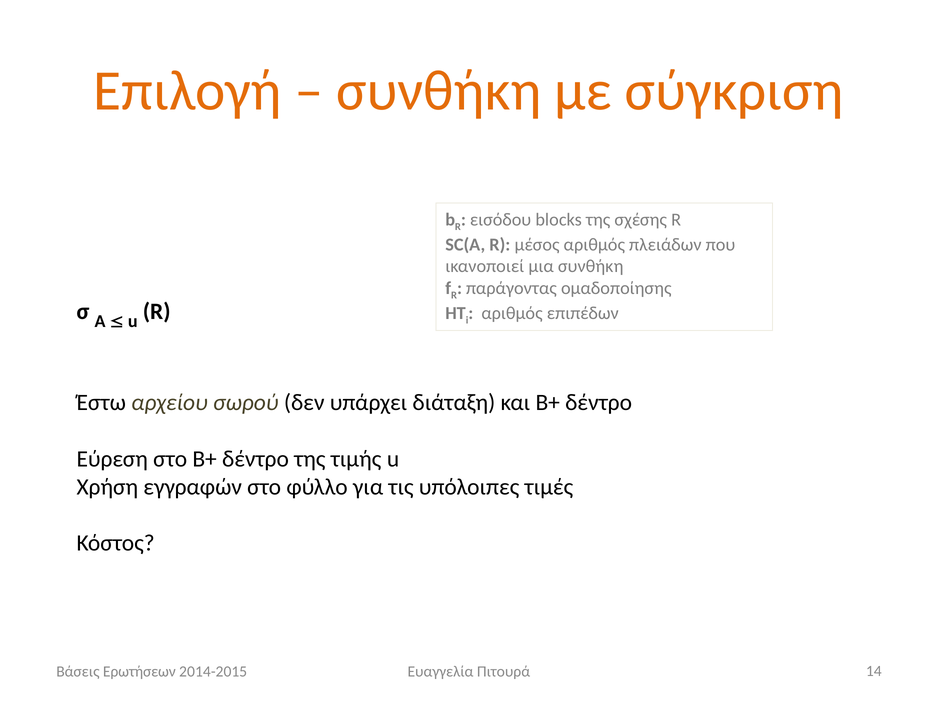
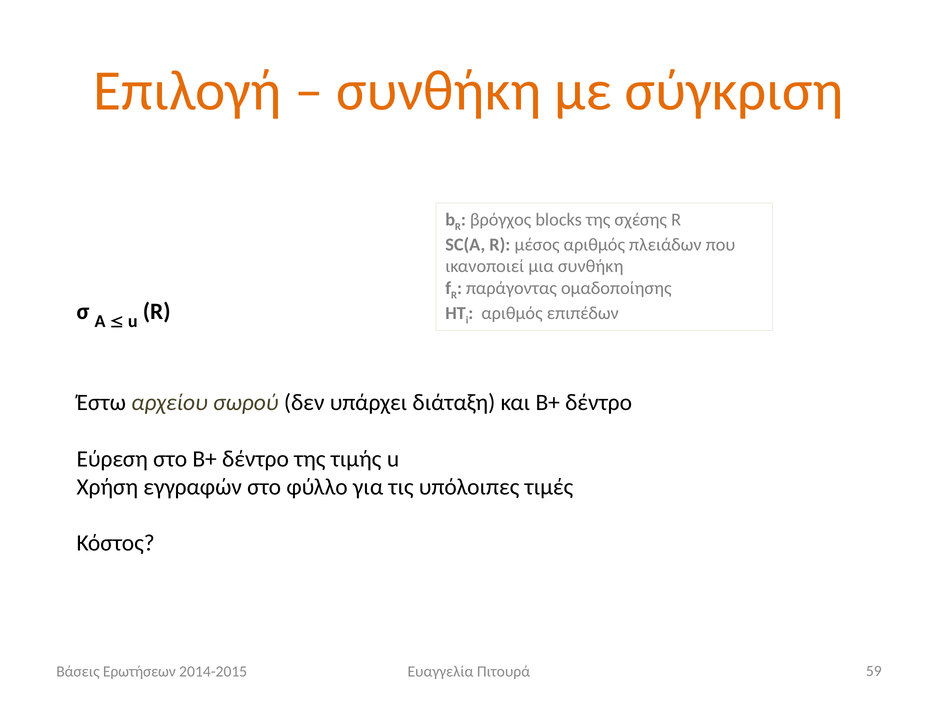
εισόδου: εισόδου -> βρόγχος (501, 220)
14: 14 -> 59 (874, 672)
